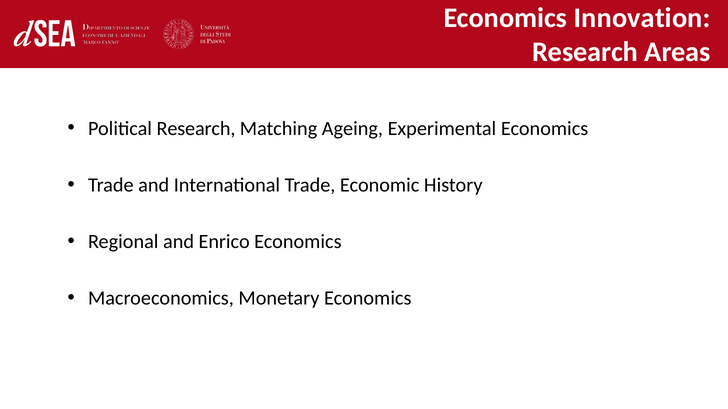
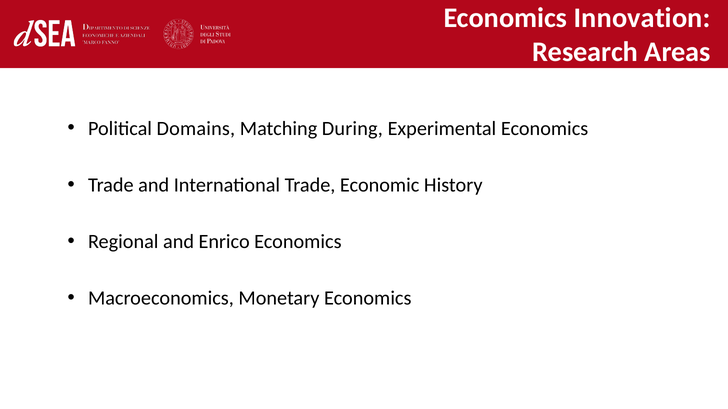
Political Research: Research -> Domains (196, 129)
Ageing: Ageing -> During (352, 129)
